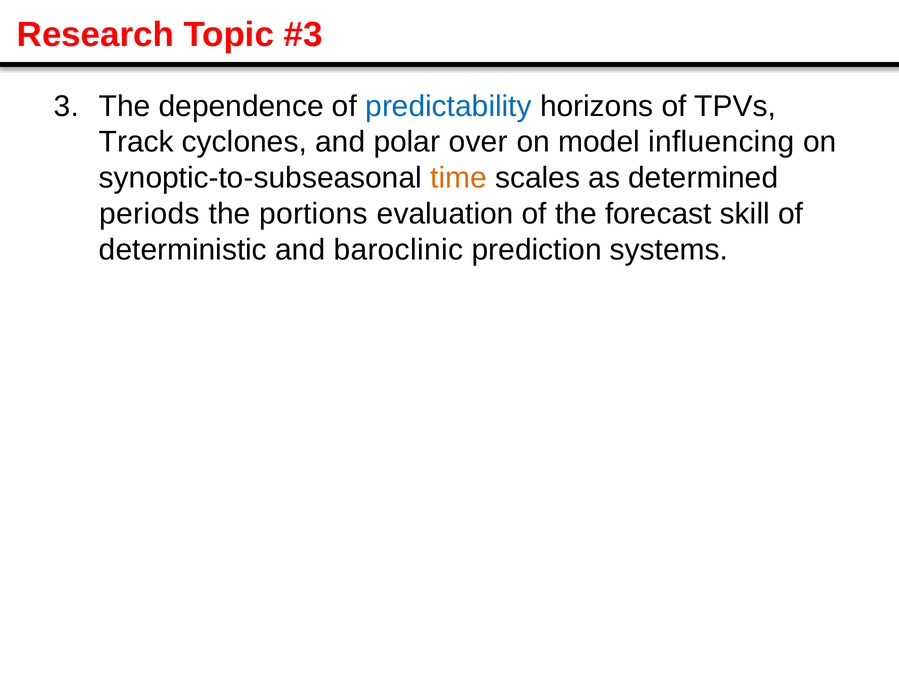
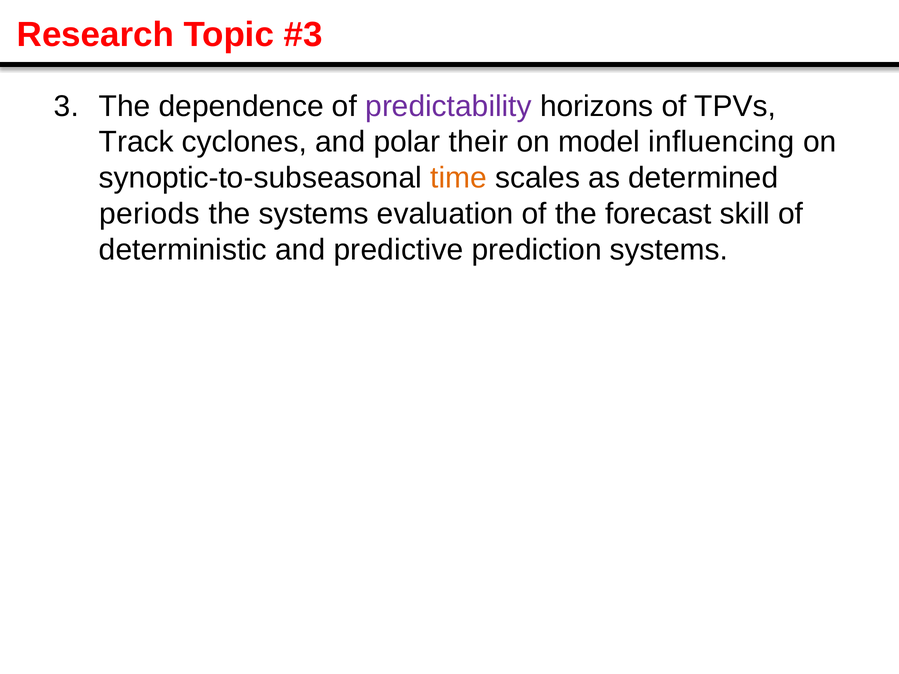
predictability colour: blue -> purple (449, 106)
over: over -> their (478, 142)
the portions: portions -> systems (314, 214)
baroclinic: baroclinic -> predictive (398, 250)
